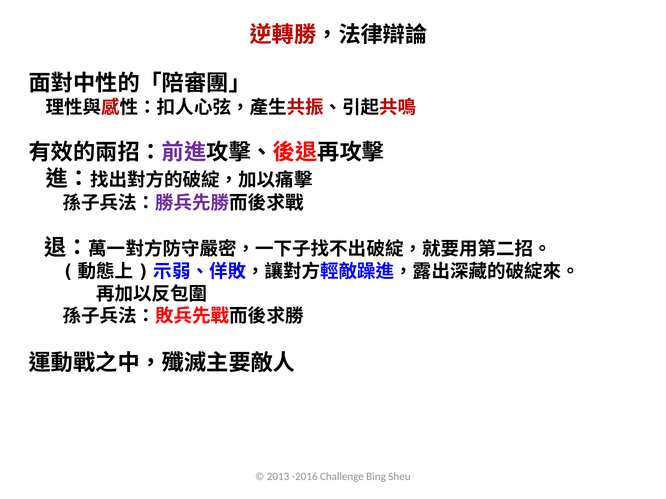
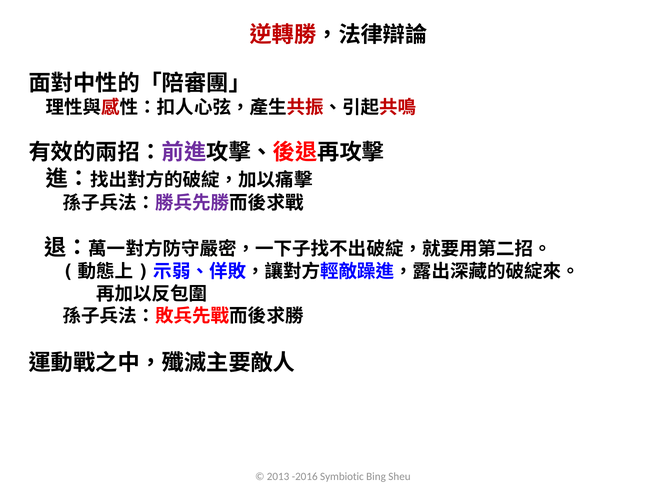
Challenge: Challenge -> Symbiotic (342, 477)
